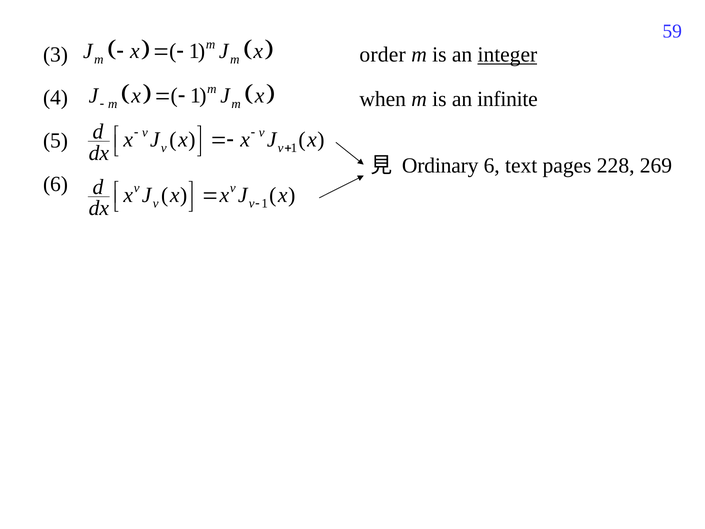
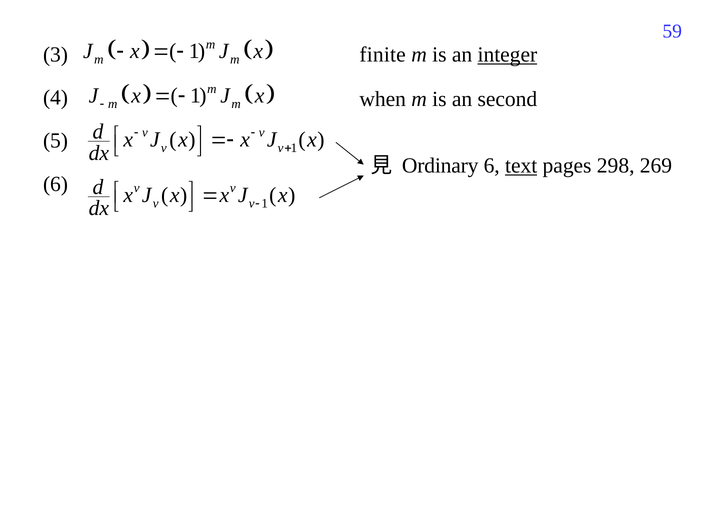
order: order -> finite (383, 55)
infinite: infinite -> second (507, 99)
text underline: none -> present (521, 166)
228: 228 -> 298 (616, 166)
